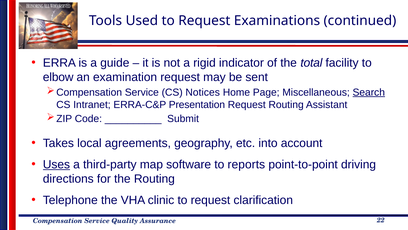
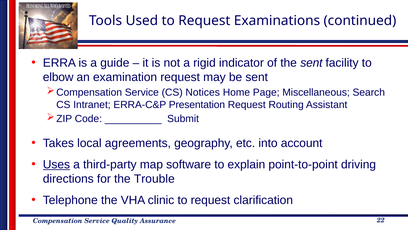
the total: total -> sent (311, 63)
Search underline: present -> none (369, 92)
reports: reports -> explain (246, 164)
the Routing: Routing -> Trouble (154, 179)
